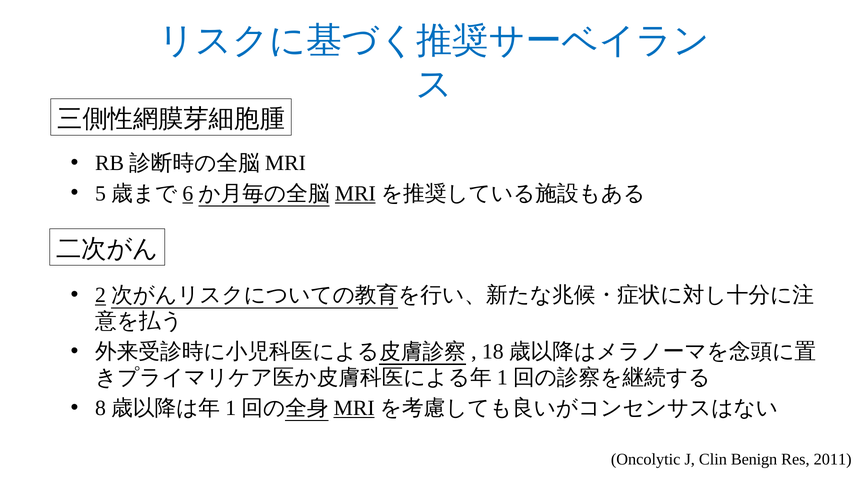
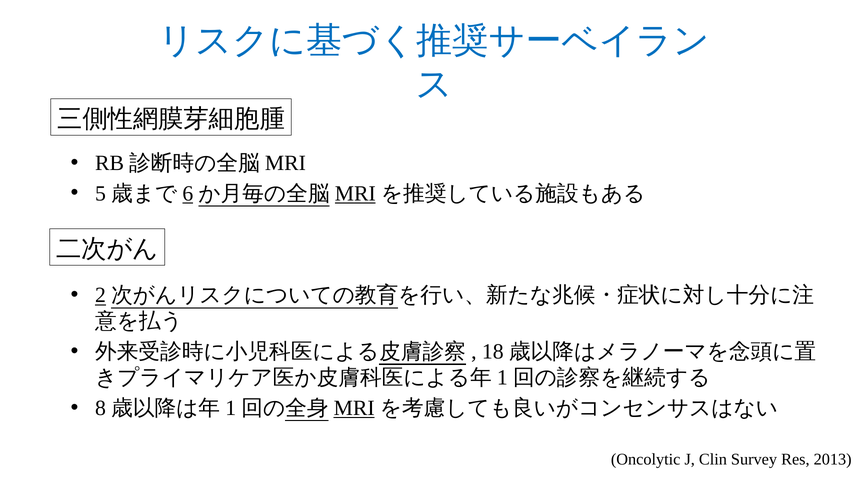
Benign: Benign -> Survey (754, 459)
2011: 2011 -> 2013 (833, 459)
